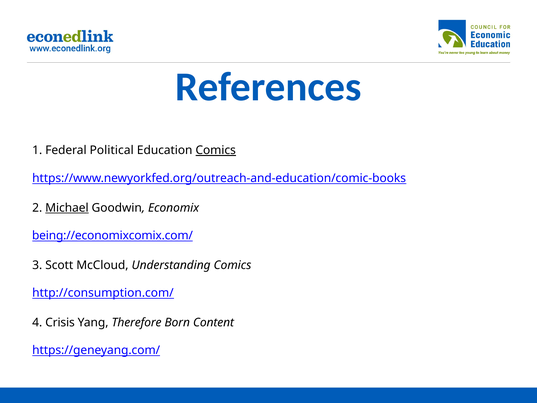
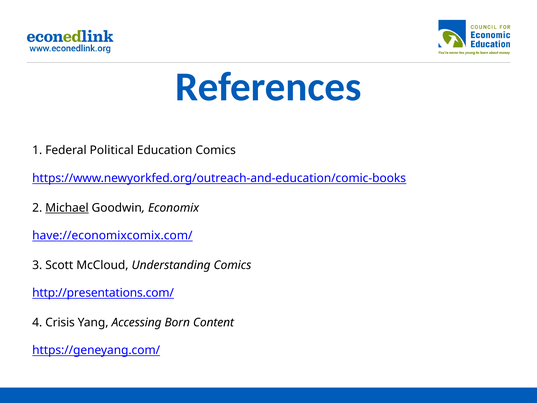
Comics underline: present -> none (216, 150)
being://economixcomix.com/: being://economixcomix.com/ -> have://economixcomix.com/ (112, 235)
http://consumption.com/: http://consumption.com/ -> http://presentations.com/ (103, 293)
Therefore: Therefore -> Accessing (137, 322)
